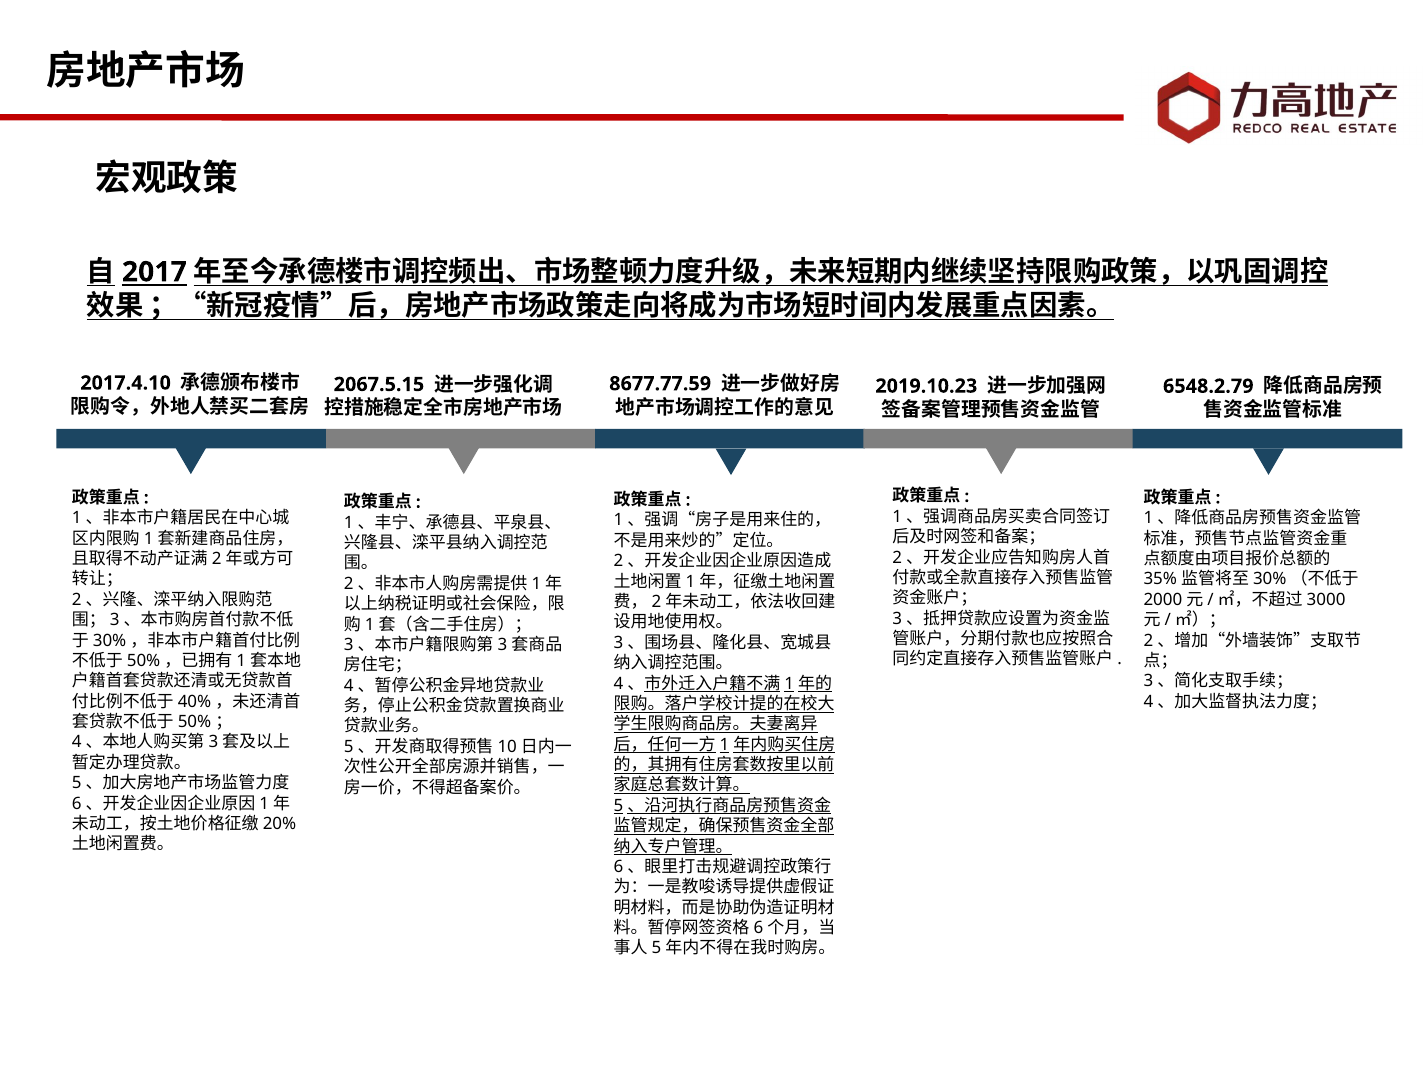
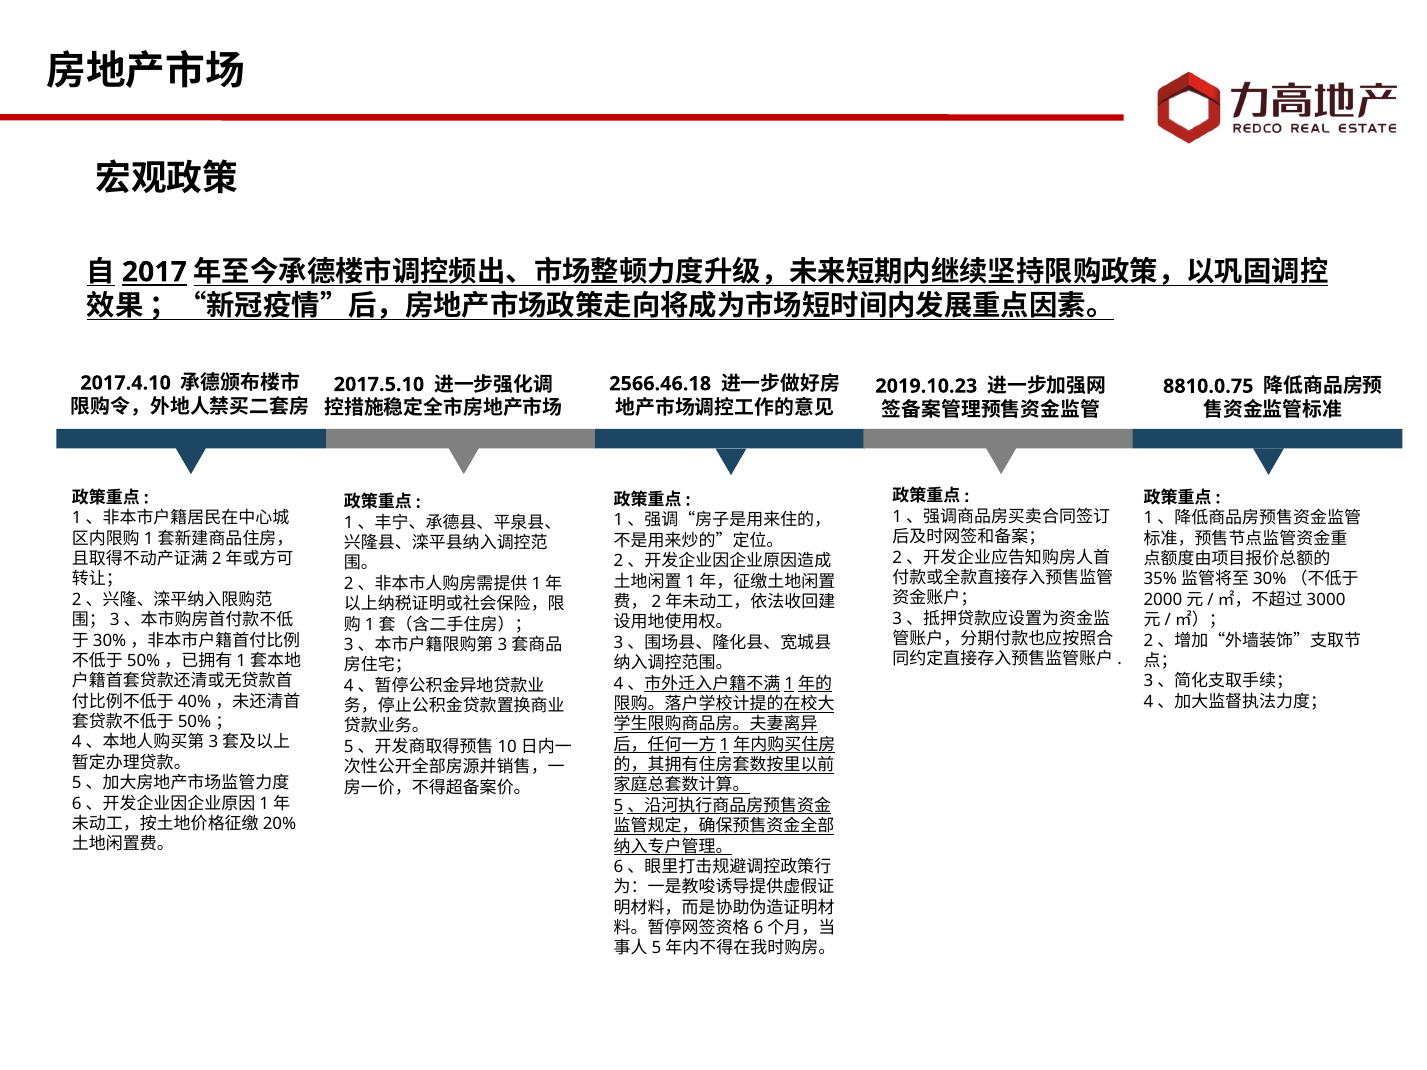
8677.77.59: 8677.77.59 -> 2566.46.18 (660, 384)
2067.5.15: 2067.5.15 -> 2017.5.10 (379, 385)
6548.2.79: 6548.2.79 -> 8810.0.75 (1208, 386)
